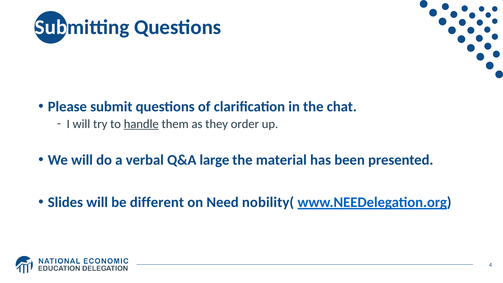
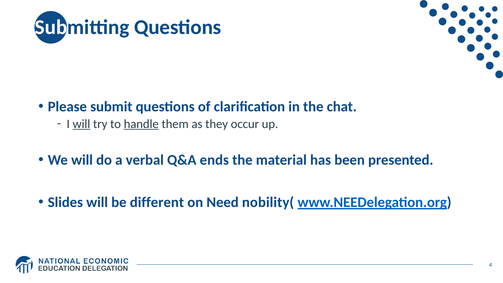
will underline: none -> present (81, 124)
order: order -> occur (245, 124)
large: large -> ends (214, 160)
